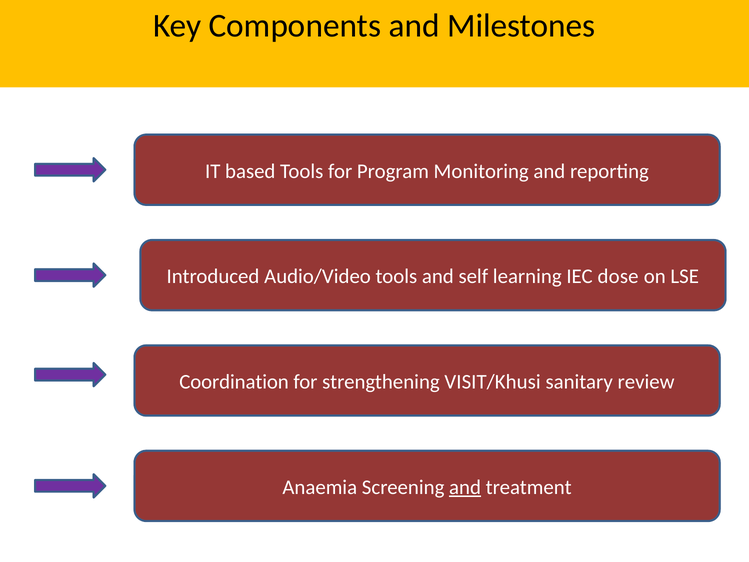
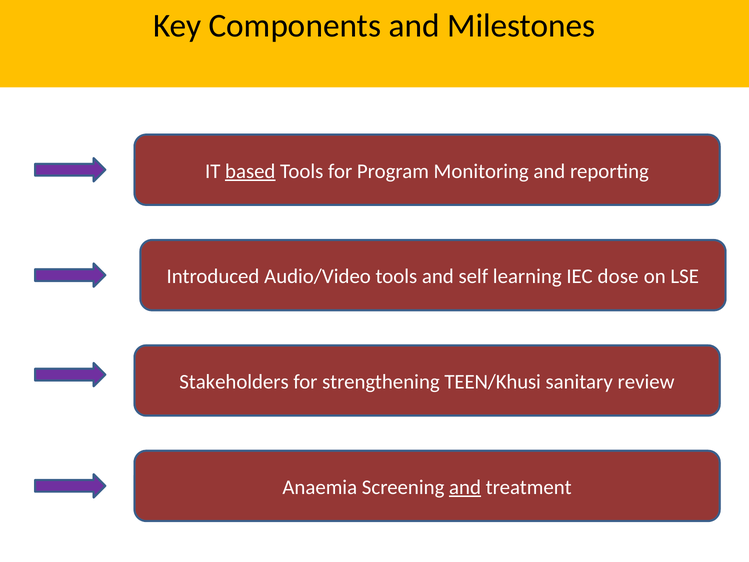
based underline: none -> present (250, 171)
Coordination: Coordination -> Stakeholders (234, 382)
VISIT/Khusi: VISIT/Khusi -> TEEN/Khusi (493, 382)
